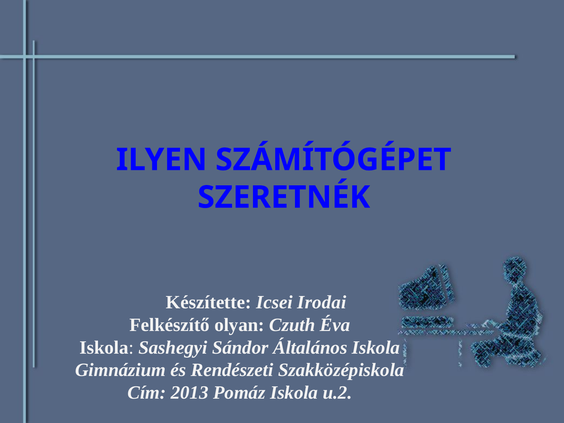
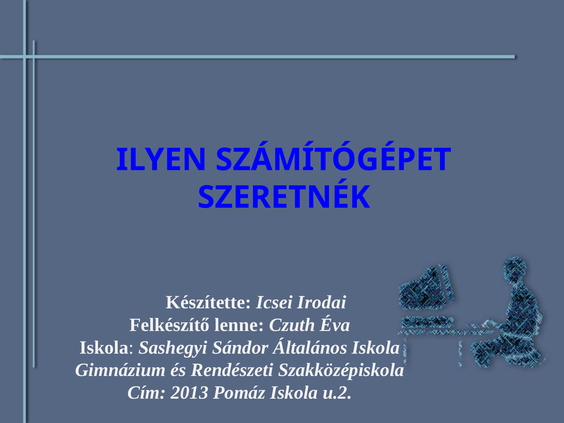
olyan: olyan -> lenne (239, 325)
